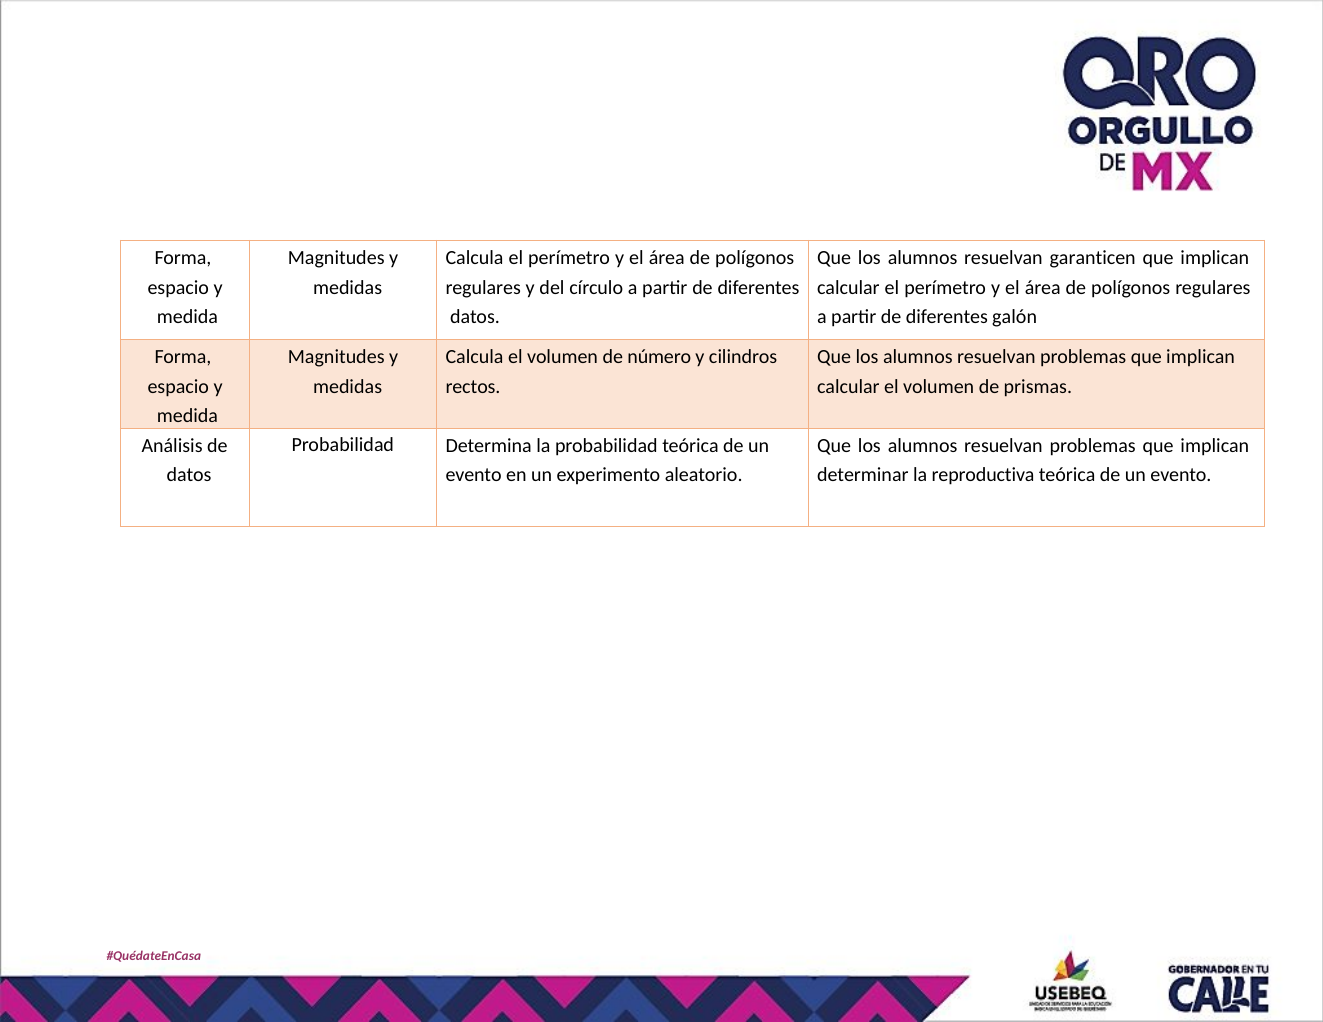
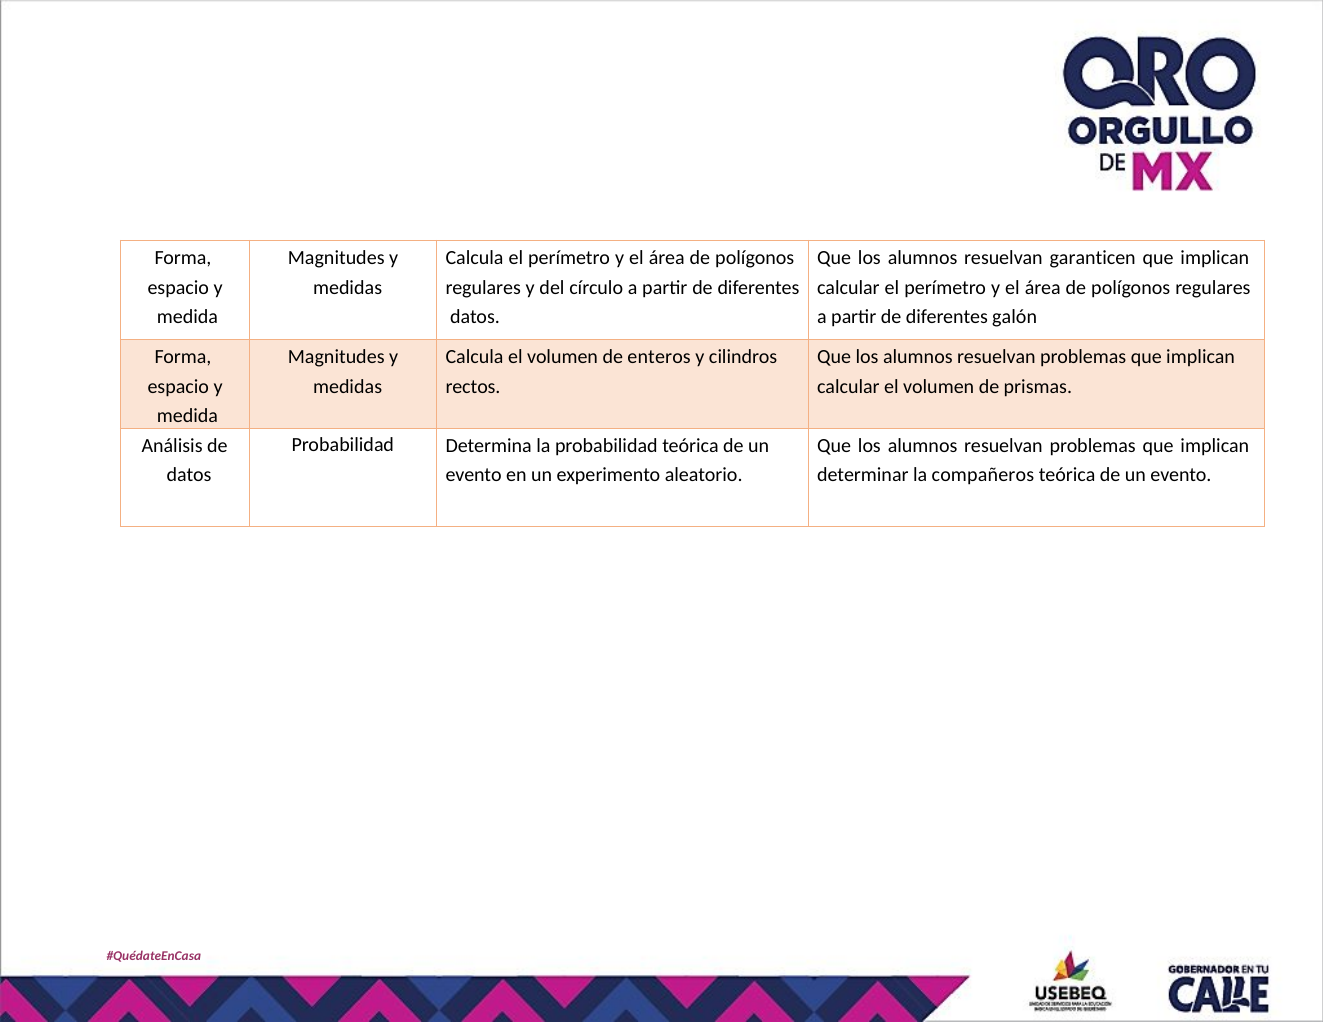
número: número -> enteros (659, 357)
reproductiva: reproductiva -> compañeros (983, 475)
